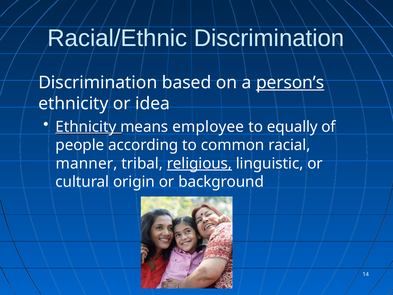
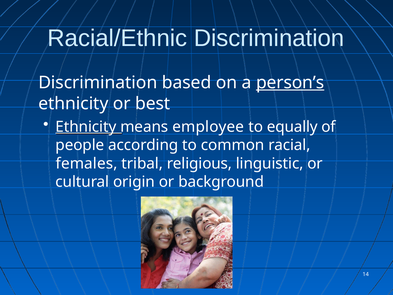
idea: idea -> best (153, 103)
manner: manner -> females (87, 163)
religious underline: present -> none (199, 163)
